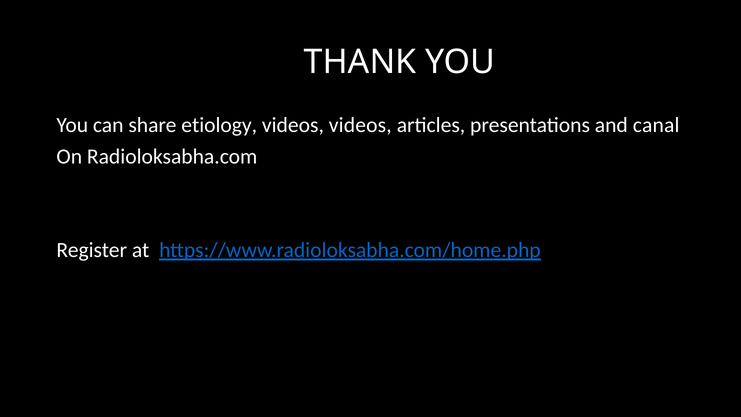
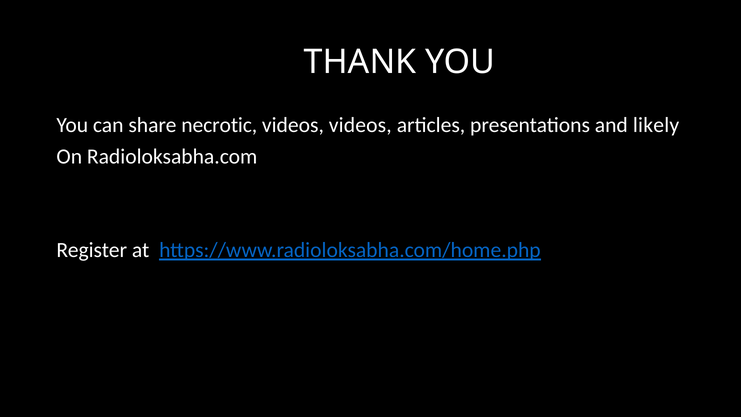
etiology: etiology -> necrotic (219, 125)
canal: canal -> likely (656, 125)
